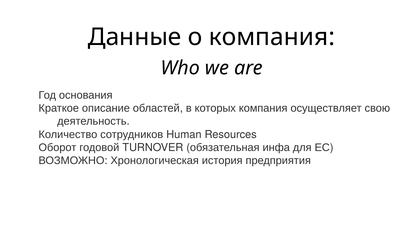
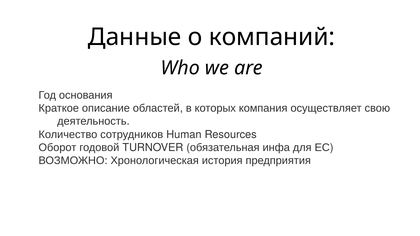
о компания: компания -> компаний (272, 37)
